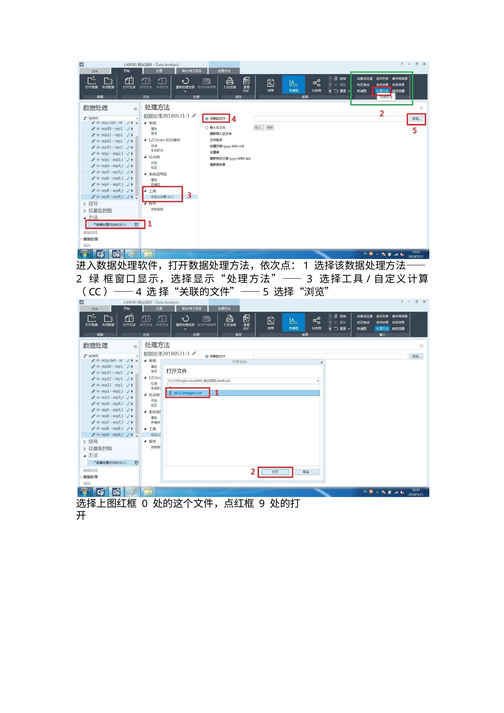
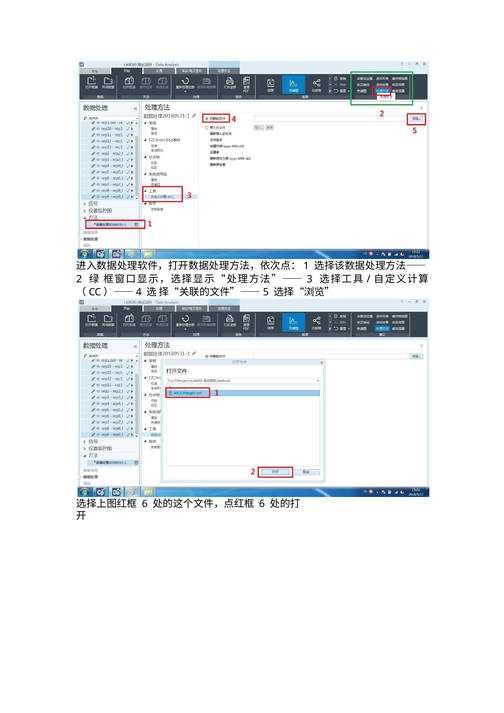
0: 0 -> 6 (145, 504)
9: 9 -> 6 (262, 504)
